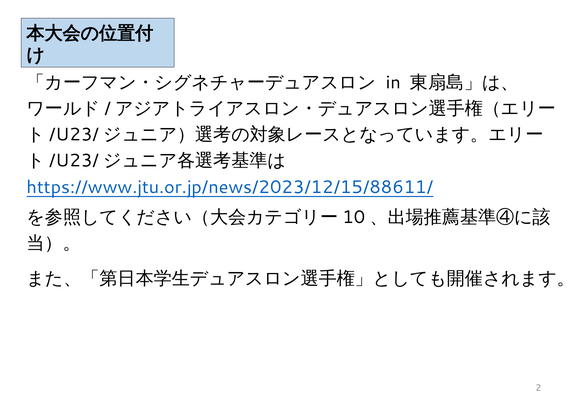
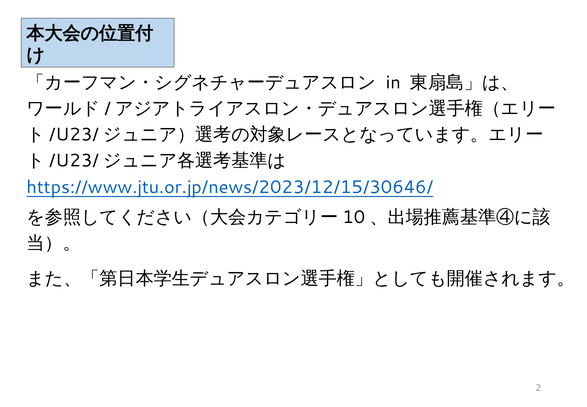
https://www.jtu.or.jp/news/2023/12/15/88611/: https://www.jtu.or.jp/news/2023/12/15/88611/ -> https://www.jtu.or.jp/news/2023/12/15/30646/ (230, 187)
